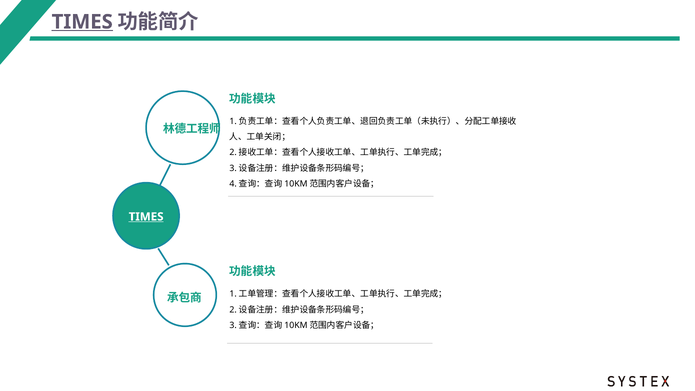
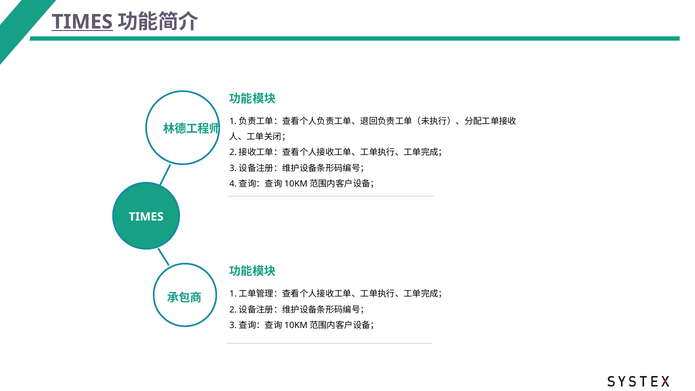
TIMES underline: present -> none (146, 217)
